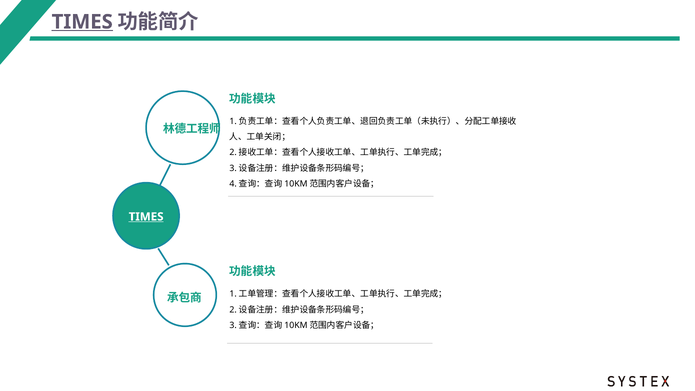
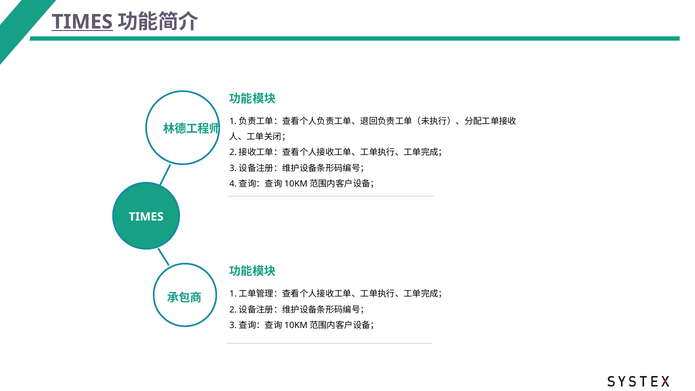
TIMES underline: present -> none (146, 217)
